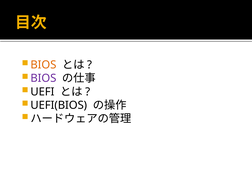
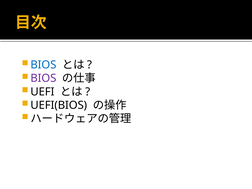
BIOS colour: orange -> blue (43, 65)
